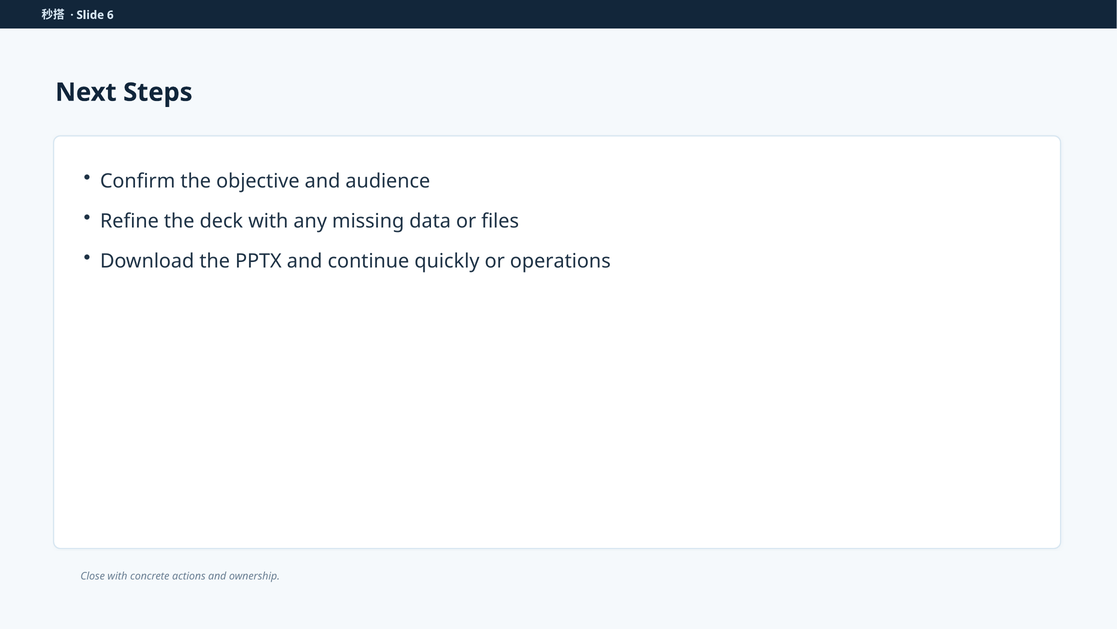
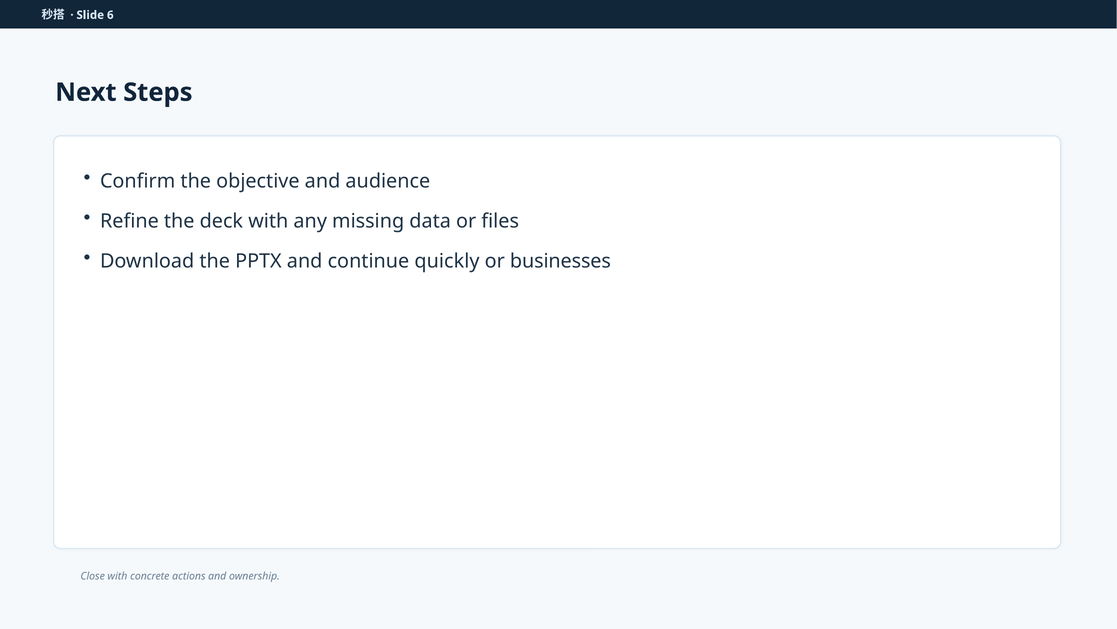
operations: operations -> businesses (560, 261)
